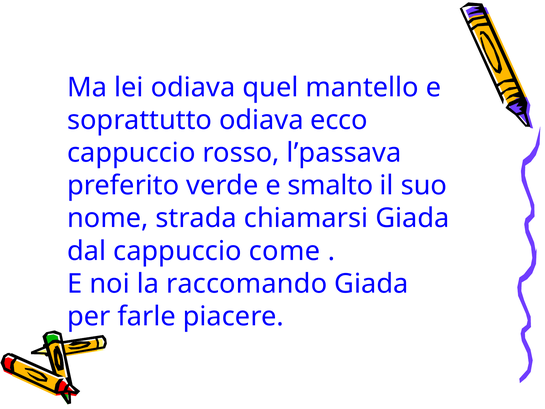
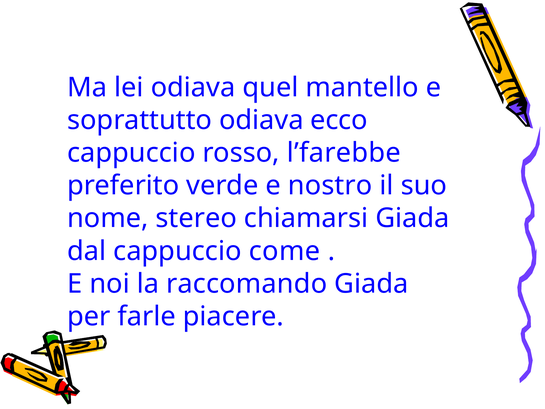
l’passava: l’passava -> l’farebbe (344, 153)
smalto: smalto -> nostro (330, 185)
strada: strada -> stereo (196, 218)
